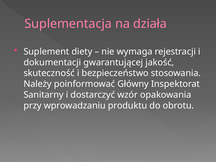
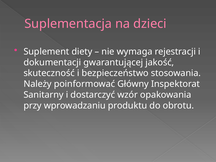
działa: działa -> dzieci (150, 24)
